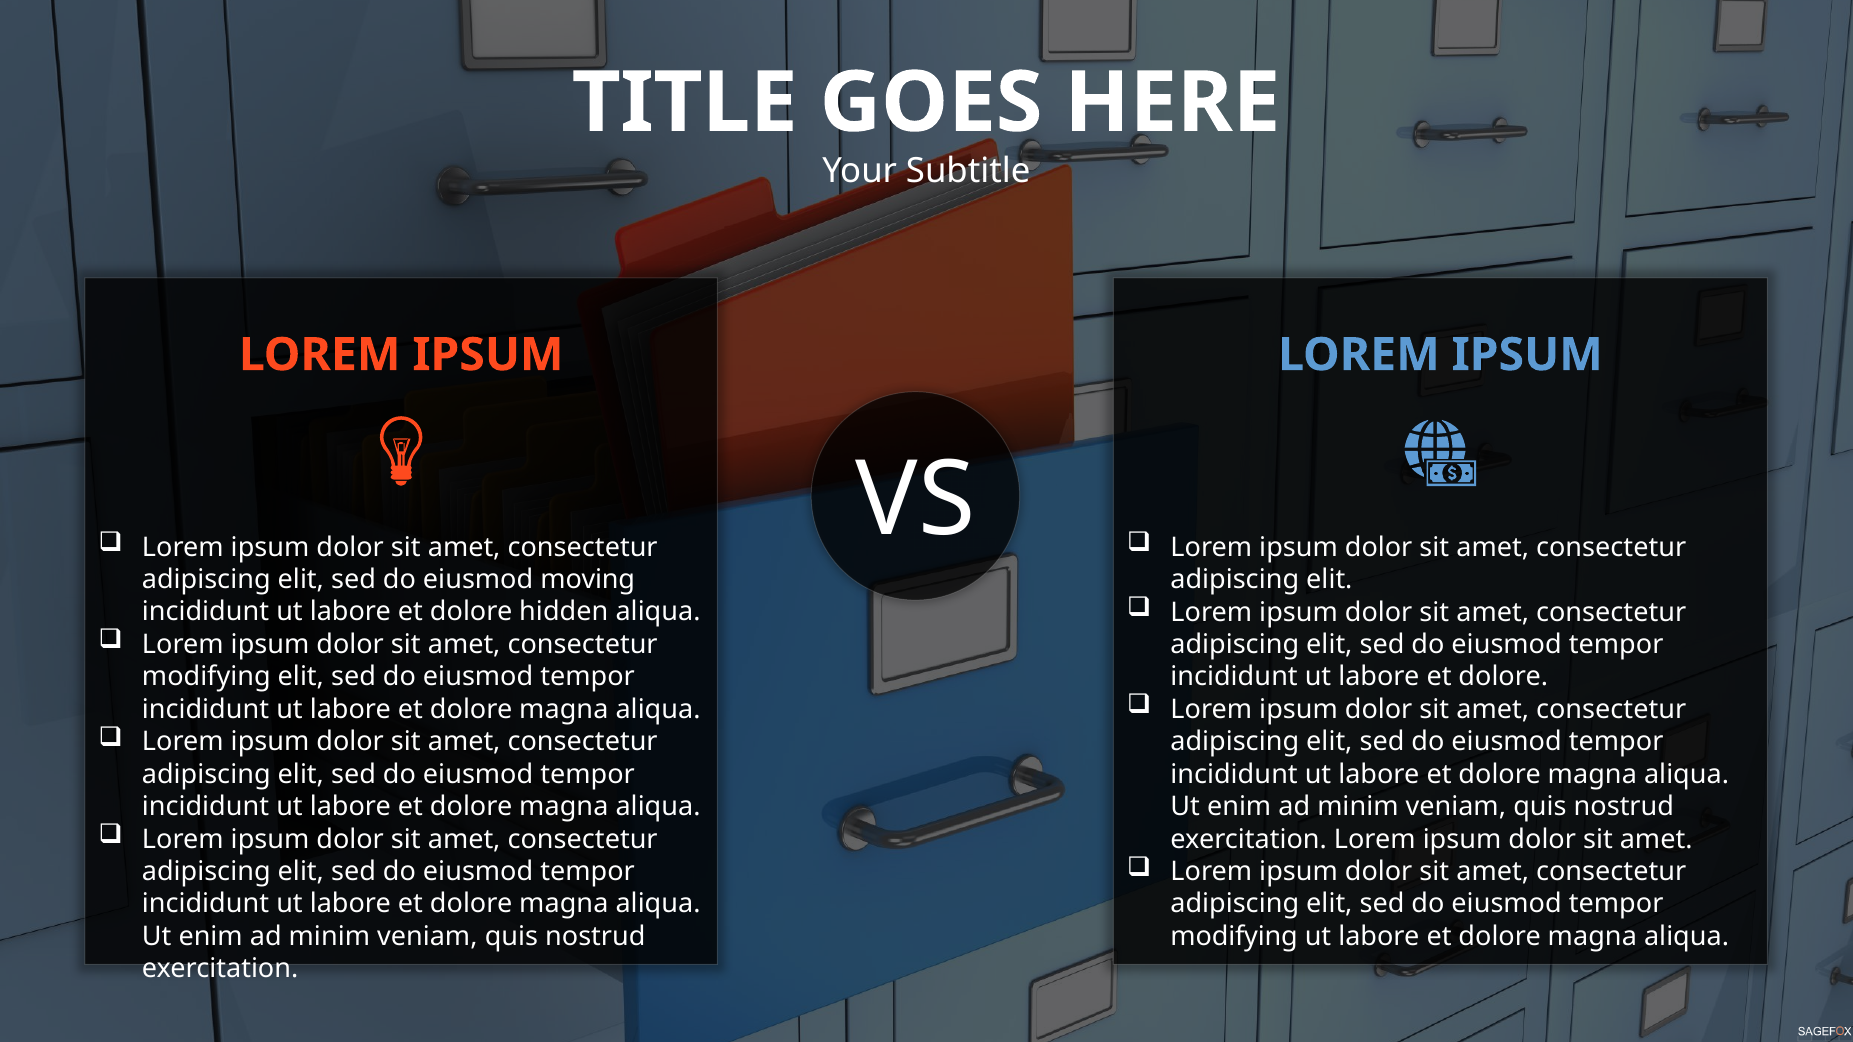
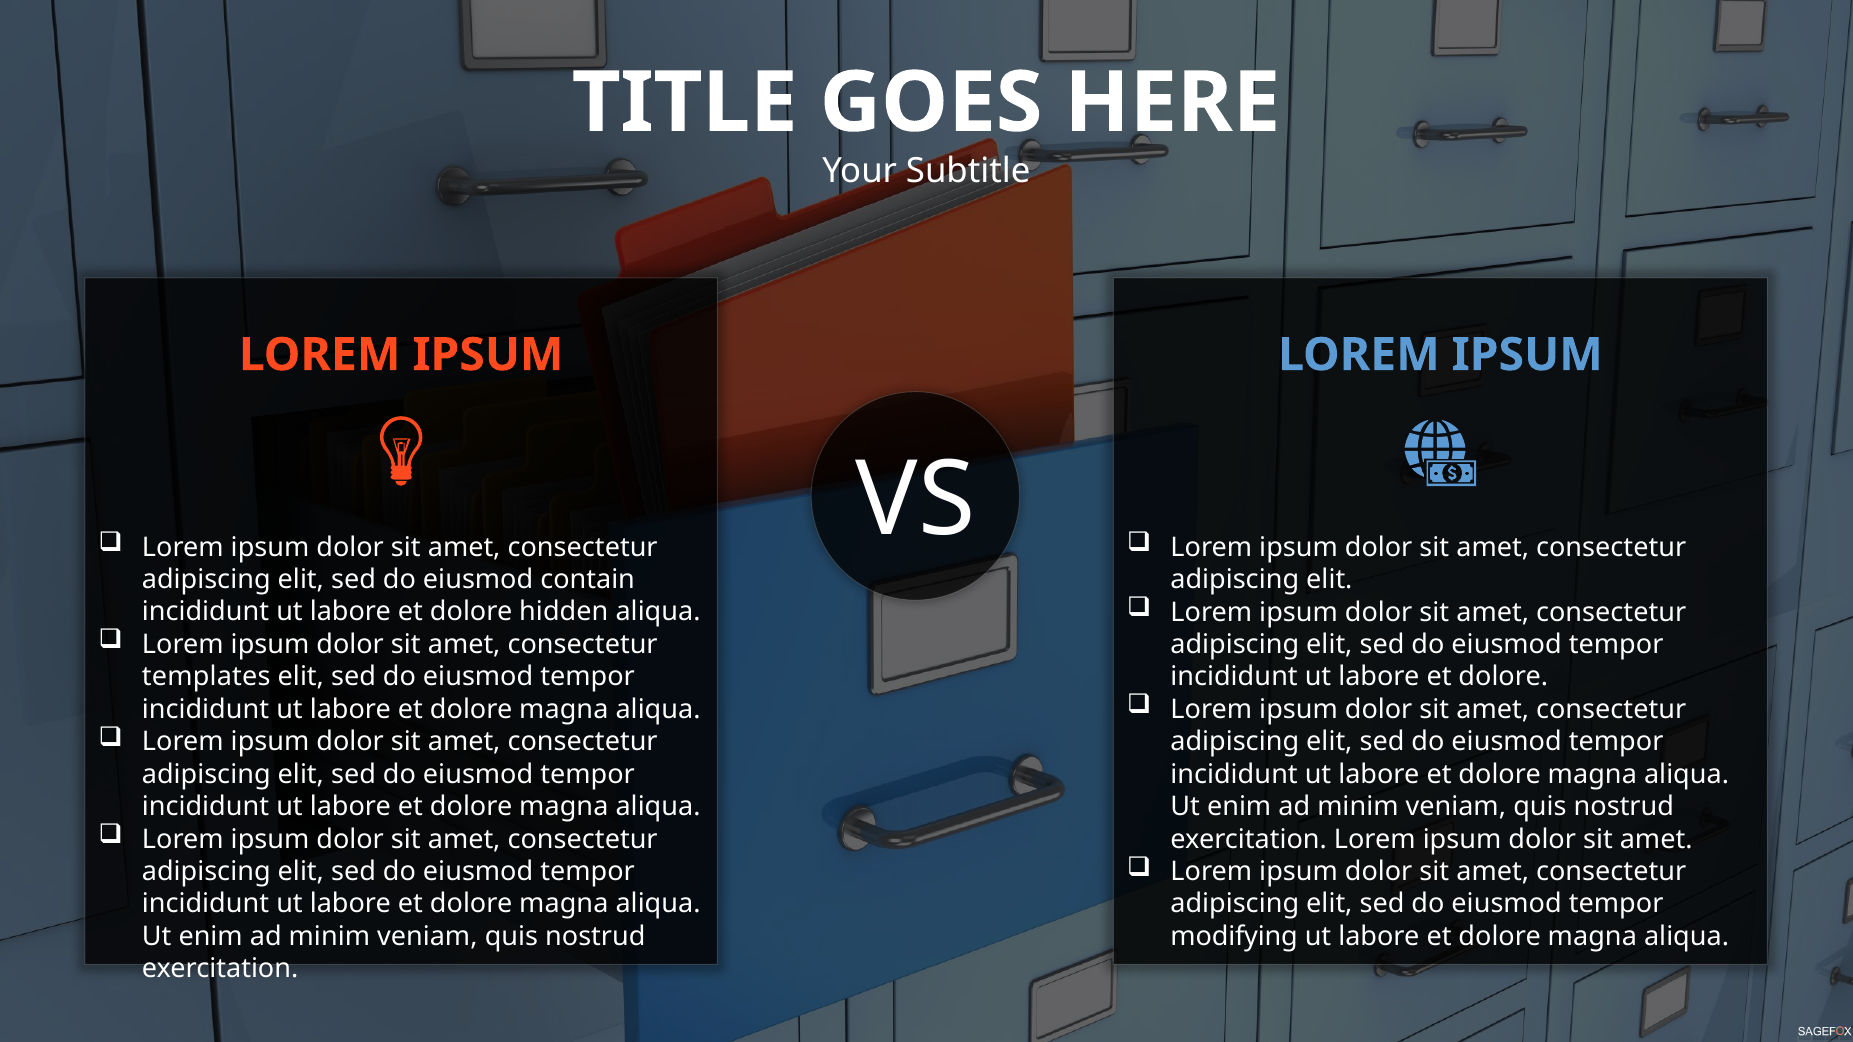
moving: moving -> contain (588, 580)
modifying: modifying -> templates (206, 677)
